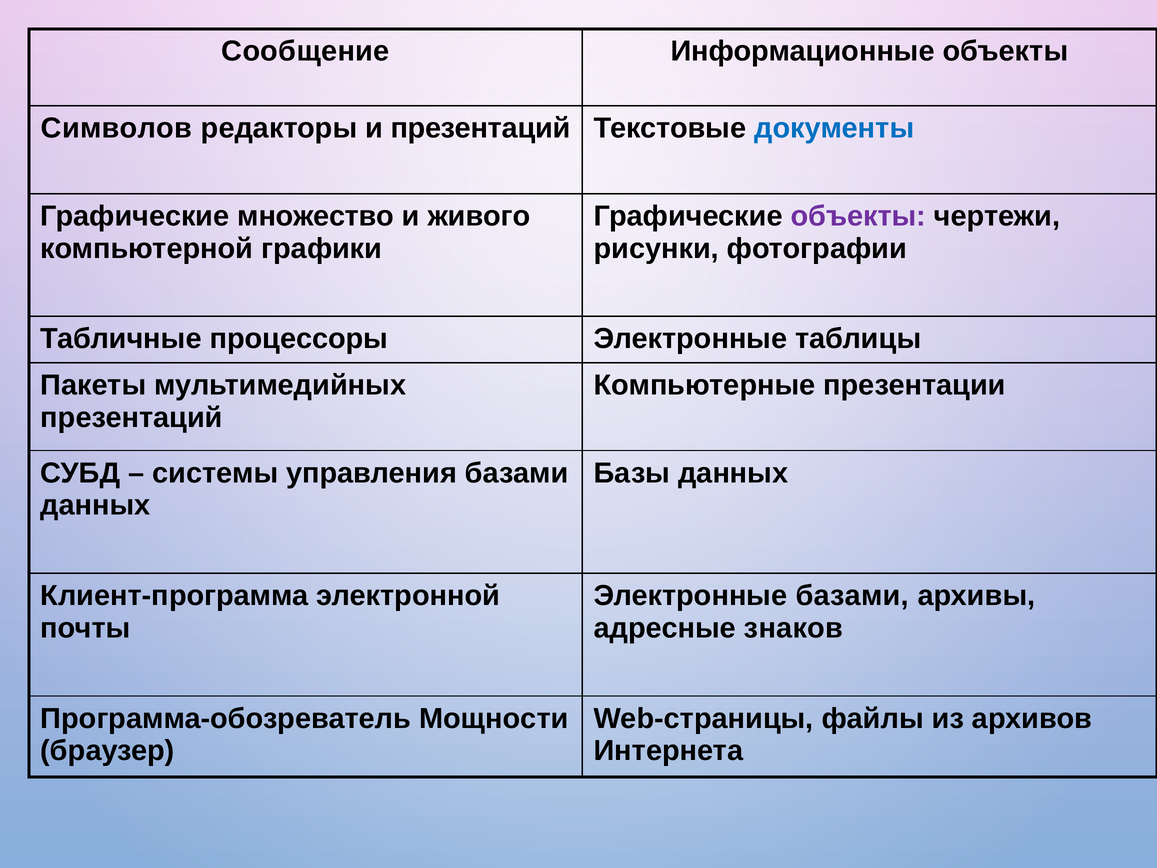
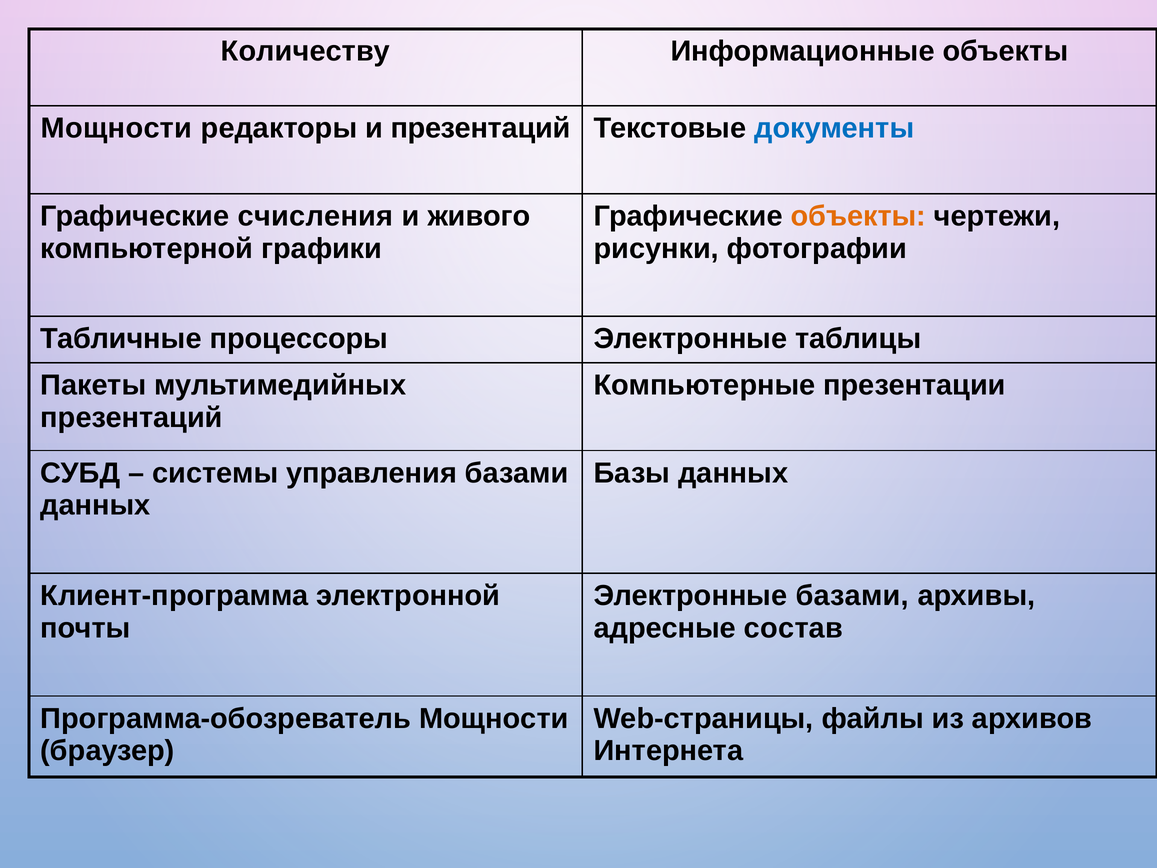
Сообщение: Сообщение -> Количеству (306, 51)
Символов: Символов -> Мощности (117, 128)
множество: множество -> счисления (315, 216)
объекты colour: purple -> orange (858, 216)
знаков: знаков -> состав (793, 628)
